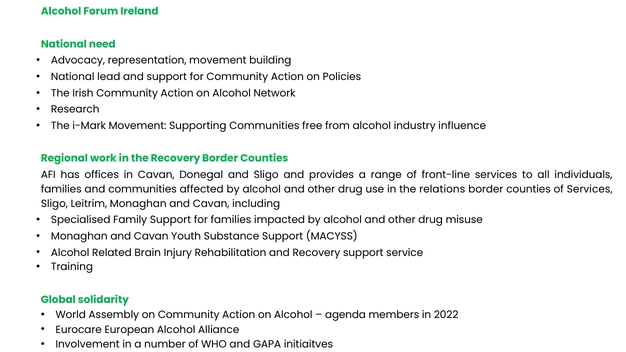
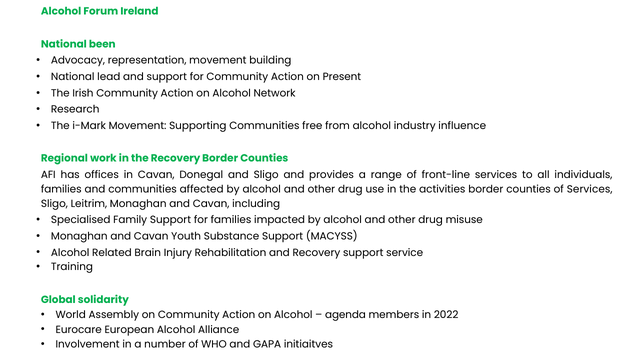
need: need -> been (102, 44)
Policies: Policies -> Present (342, 77)
relations: relations -> activities (442, 189)
